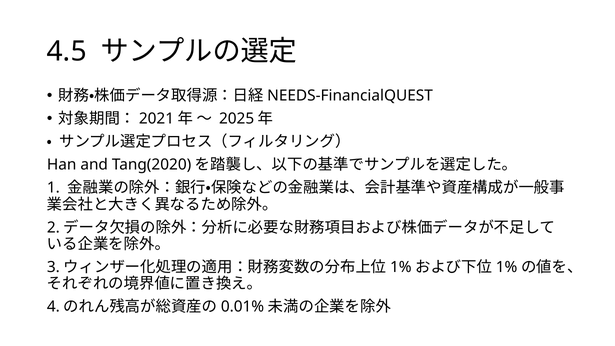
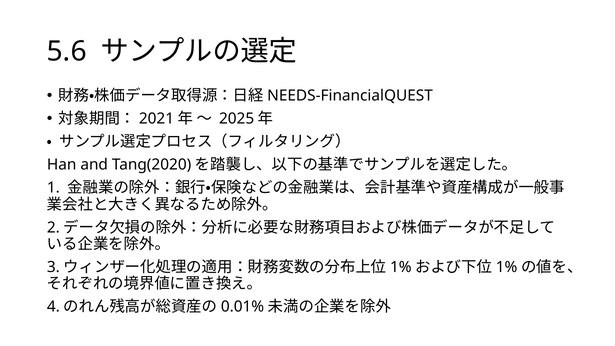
4.5: 4.5 -> 5.6 (67, 52)
